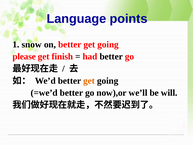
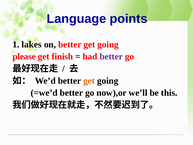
snow: snow -> lakes (32, 44)
better colour: black -> purple (111, 56)
will: will -> this (169, 93)
